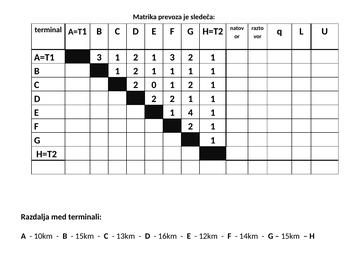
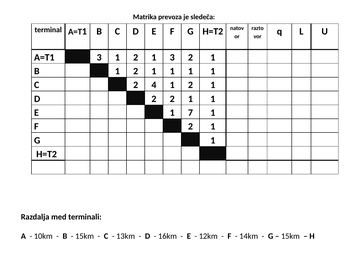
0: 0 -> 4 (154, 85)
4: 4 -> 7 (190, 113)
